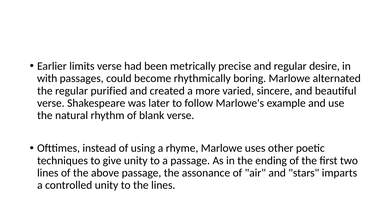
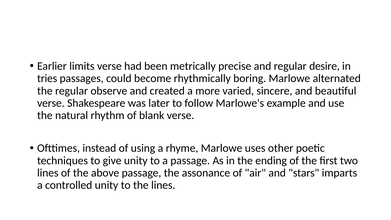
with: with -> tries (47, 78)
purified: purified -> observe (109, 91)
